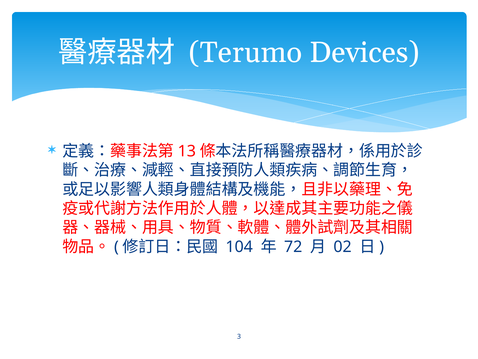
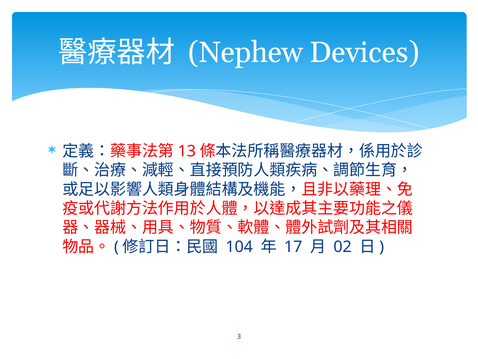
Terumo: Terumo -> Nephew (246, 52)
72: 72 -> 17 (293, 247)
